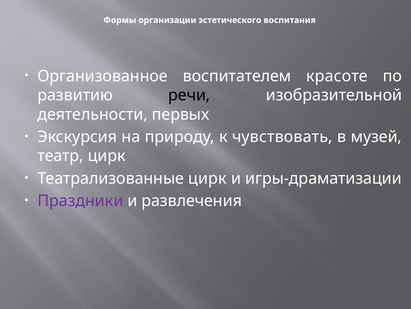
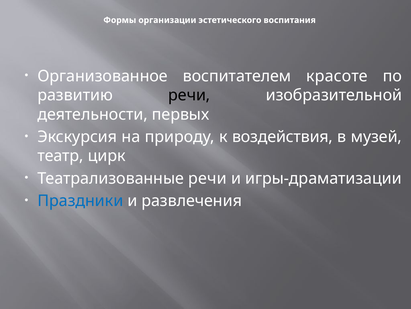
чувствовать: чувствовать -> воздействия (282, 137)
Театрализованные цирк: цирк -> речи (207, 178)
Праздники colour: purple -> blue (80, 200)
